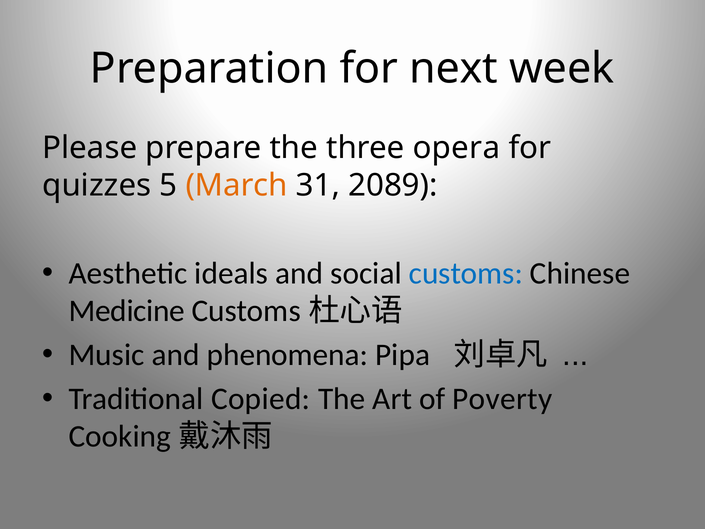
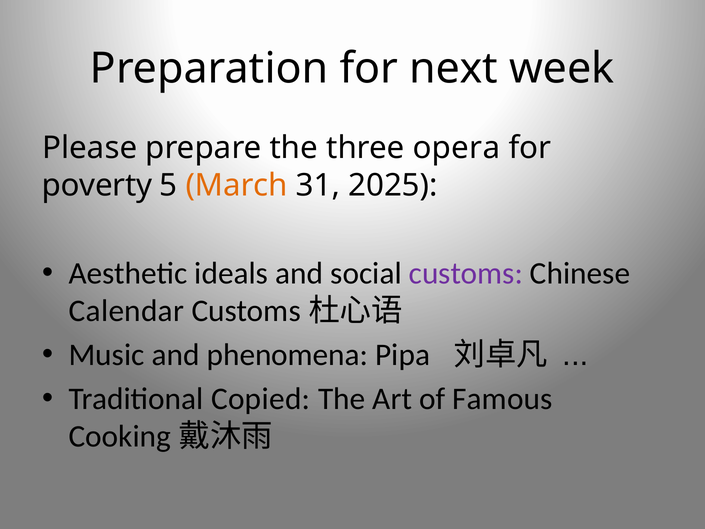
quizzes: quizzes -> poverty (97, 186)
2089: 2089 -> 2025 (393, 186)
customs colour: blue -> purple (466, 273)
Medicine: Medicine -> Calendar (126, 311)
Poverty: Poverty -> Famous (502, 399)
